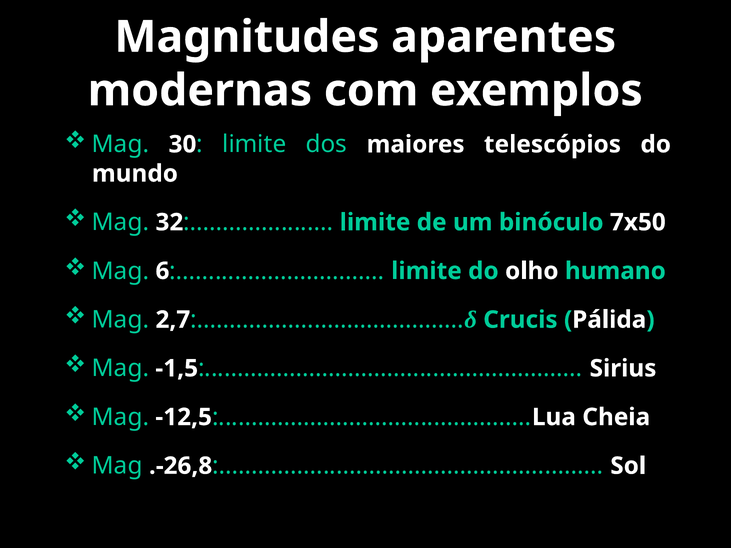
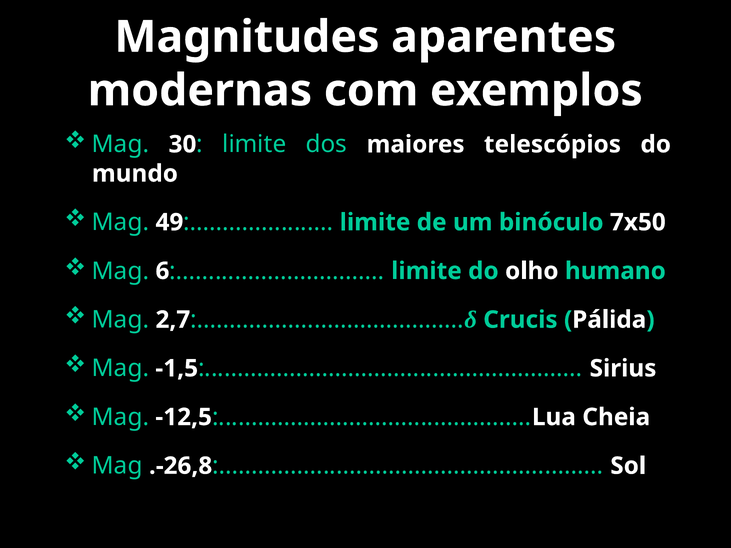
32: 32 -> 49 (169, 222)
